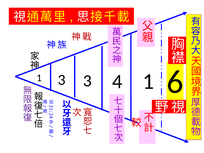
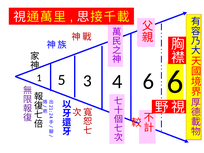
1 3: 3 -> 5 (62, 80)
4 1: 1 -> 6 (148, 81)
